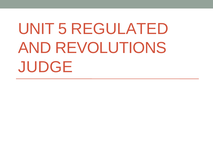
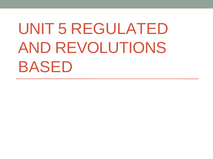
JUDGE: JUDGE -> BASED (45, 67)
